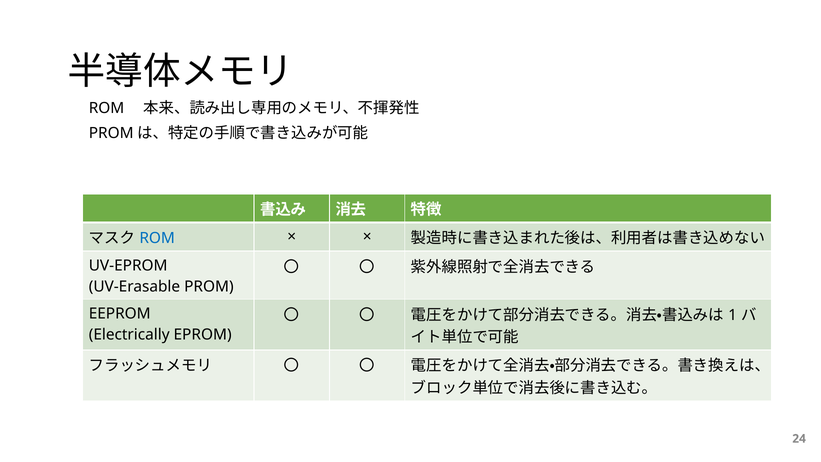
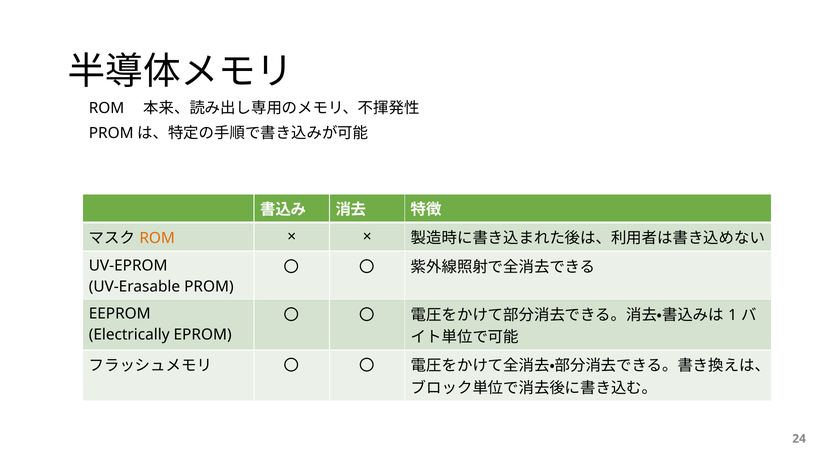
ROM colour: blue -> orange (157, 238)
